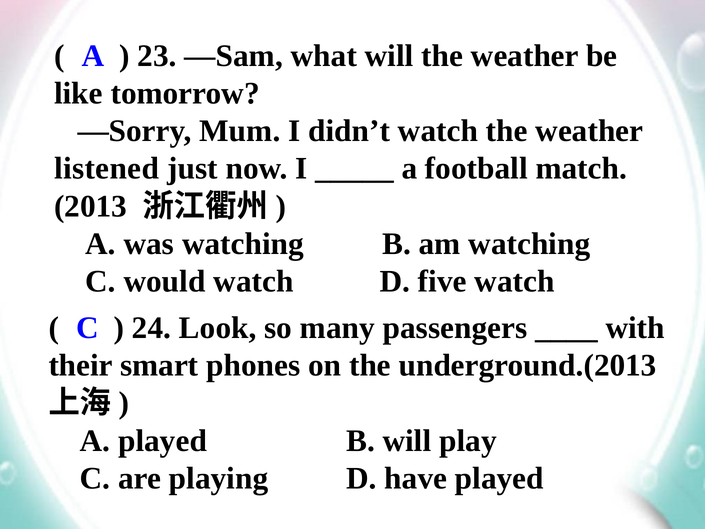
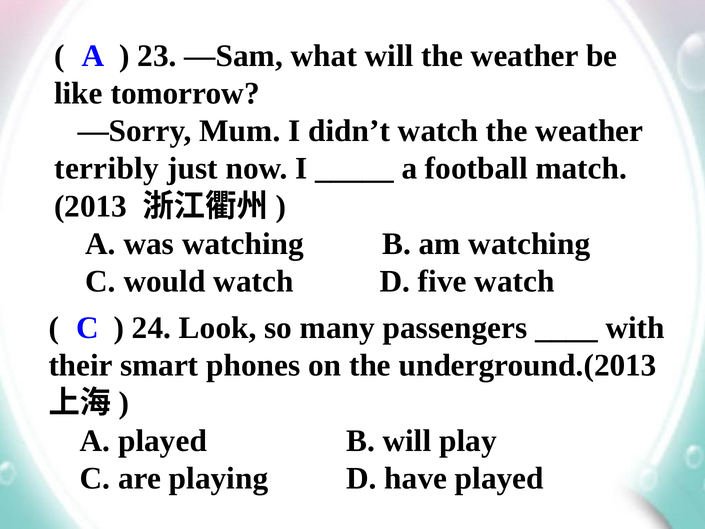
listened: listened -> terribly (107, 168)
